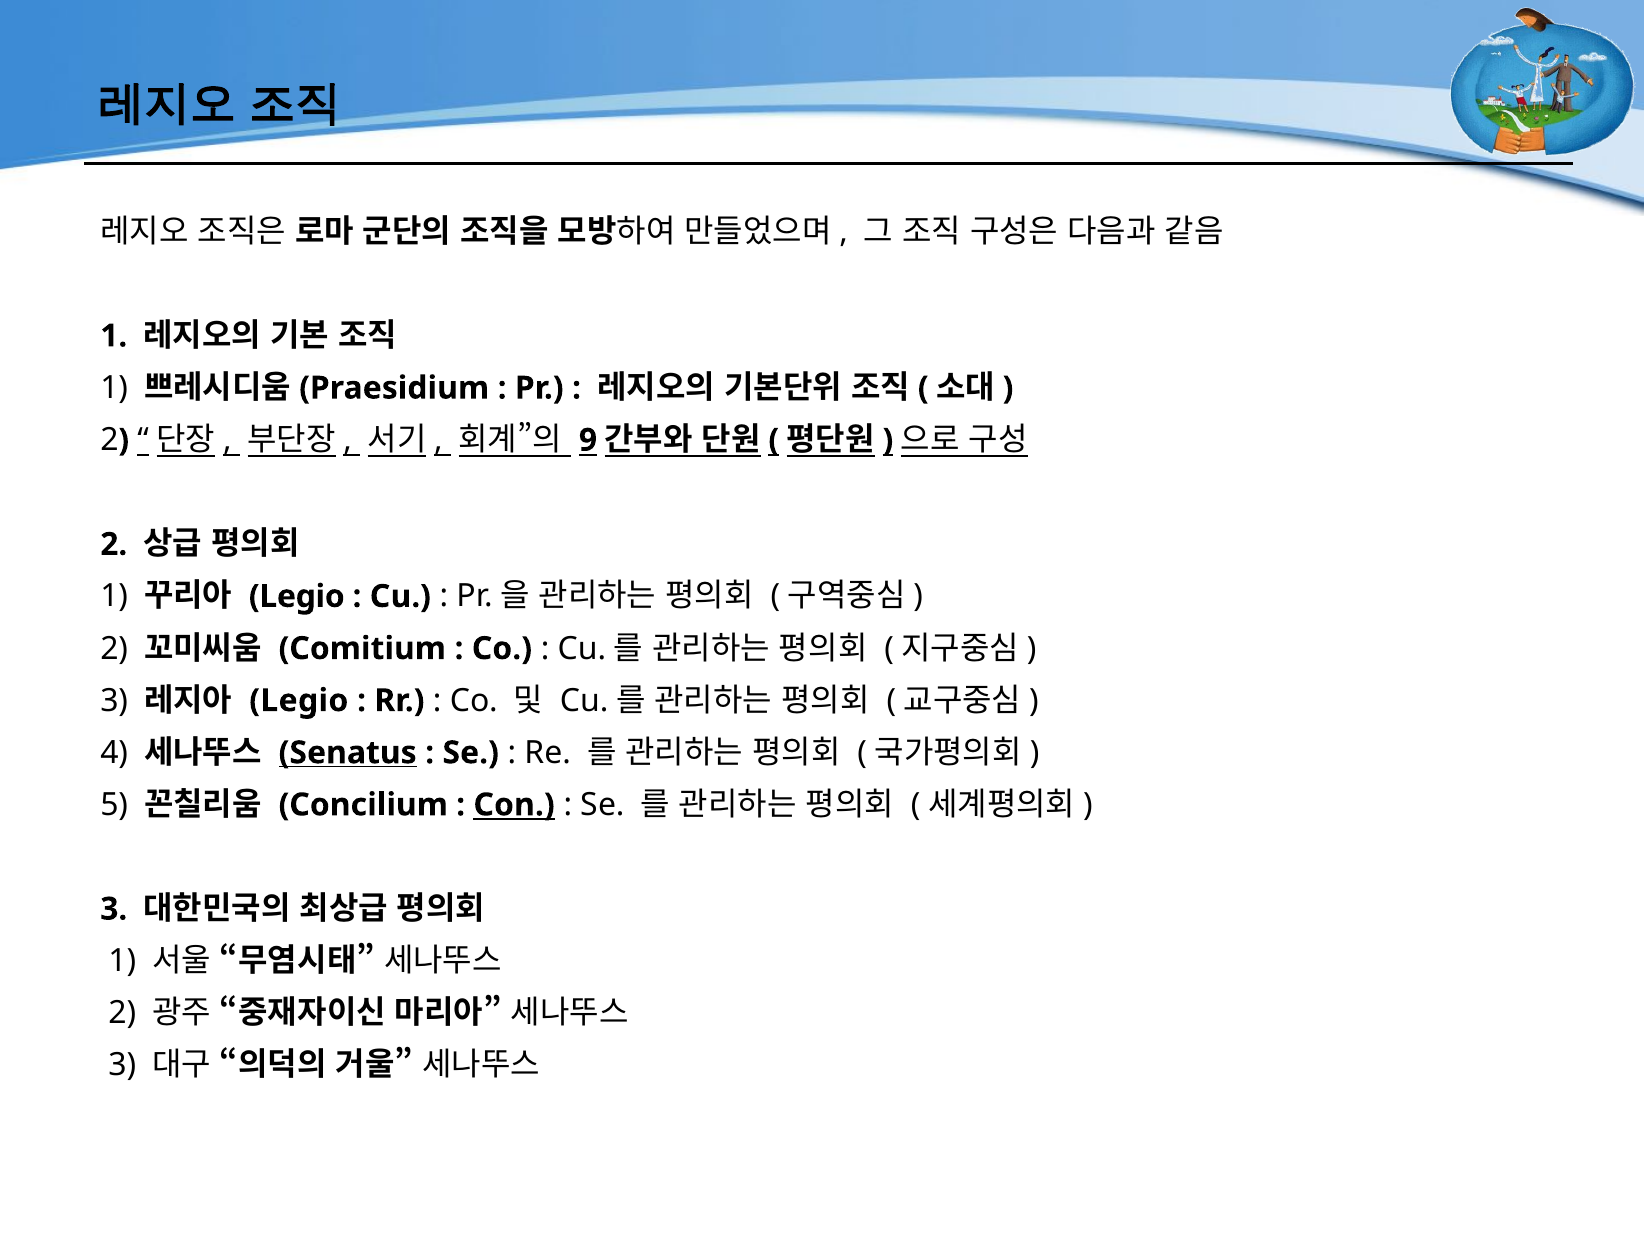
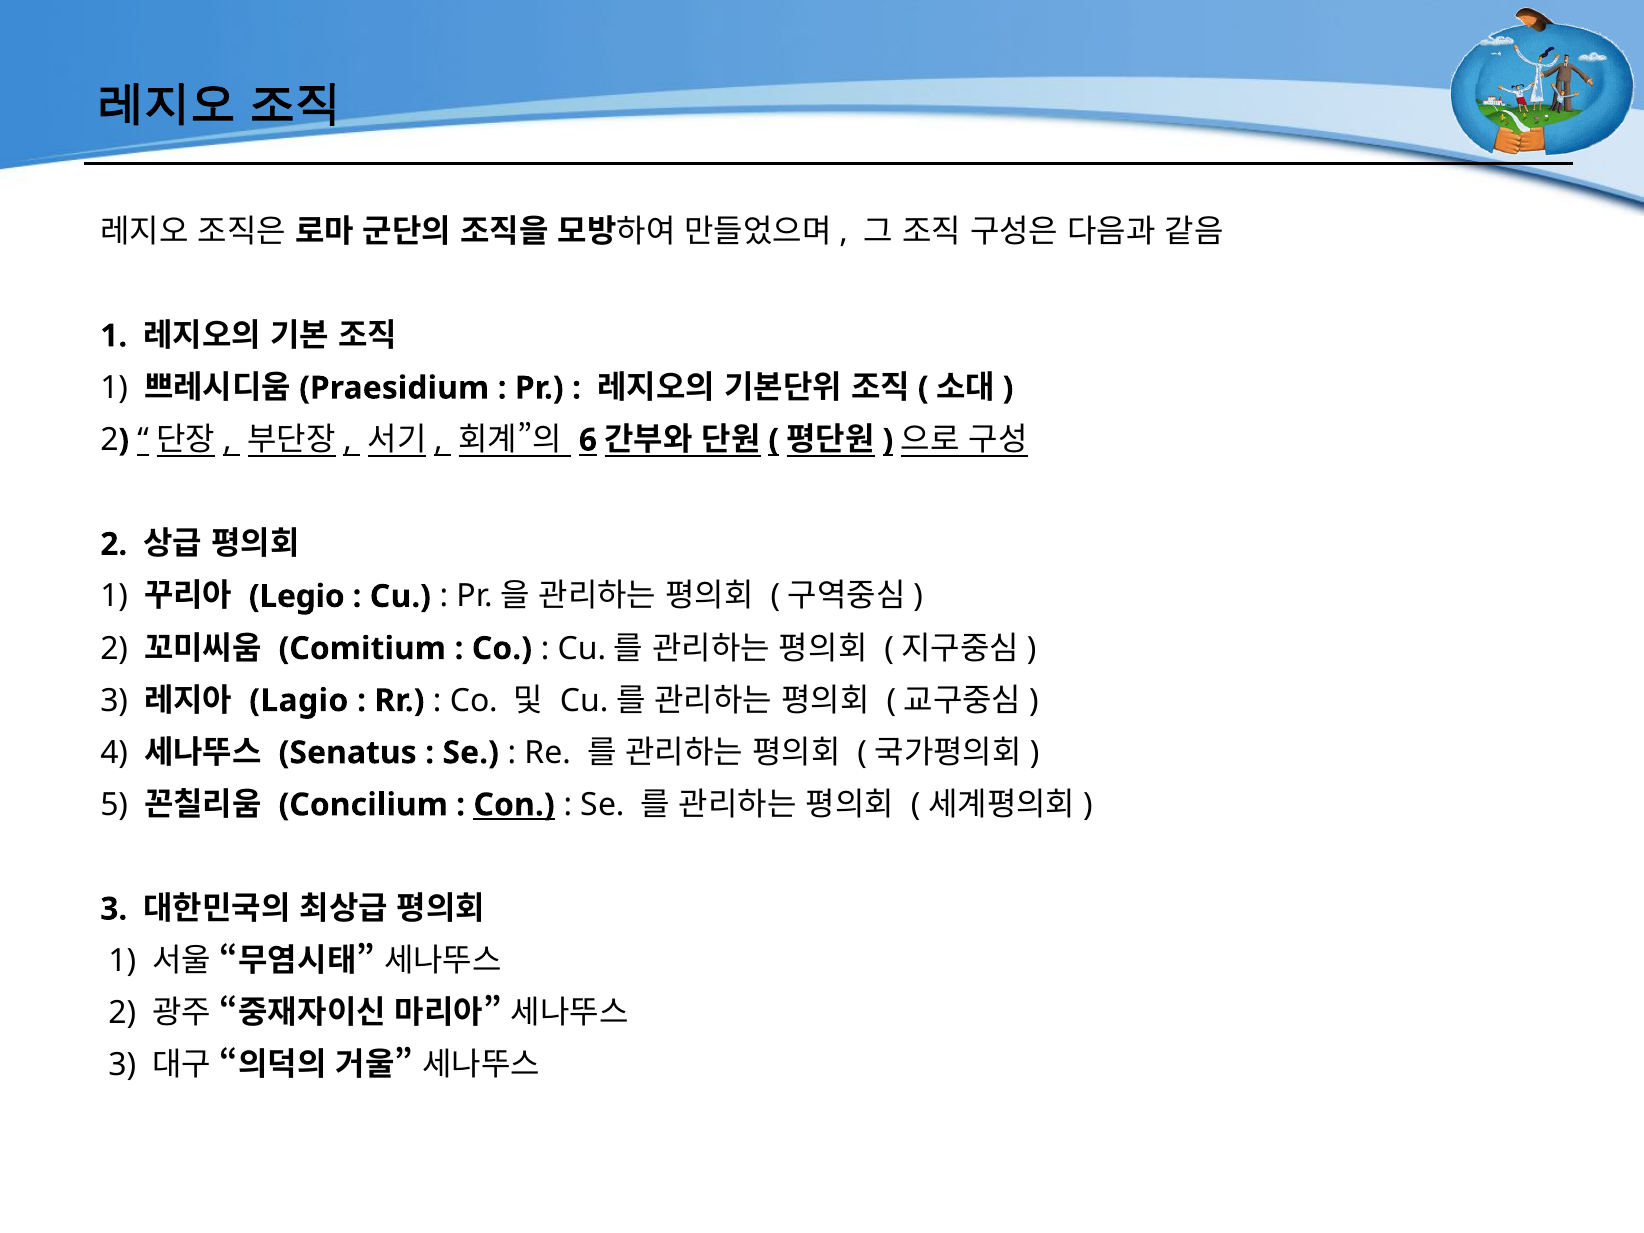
9: 9 -> 6 (588, 440)
Legio: Legio -> Lagio (299, 701)
Senatus underline: present -> none (348, 753)
